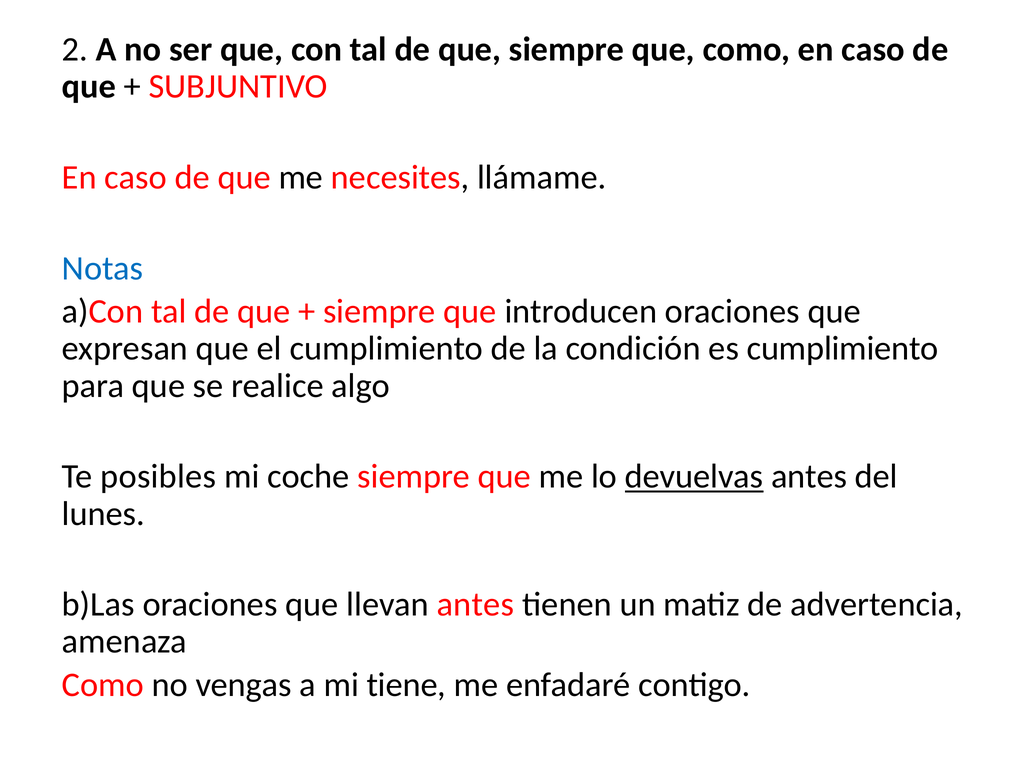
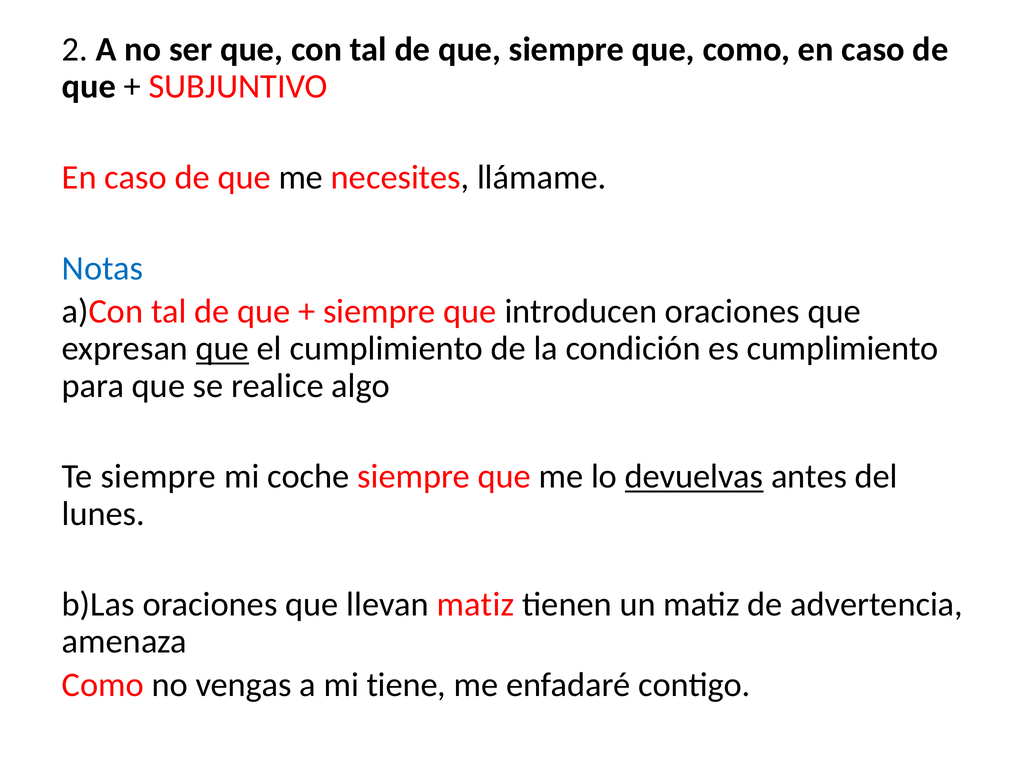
que underline: none -> present (222, 349)
Te posibles: posibles -> siempre (158, 477)
llevan antes: antes -> matiz (475, 604)
